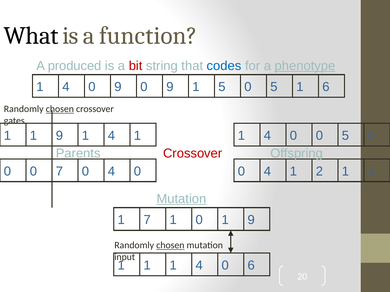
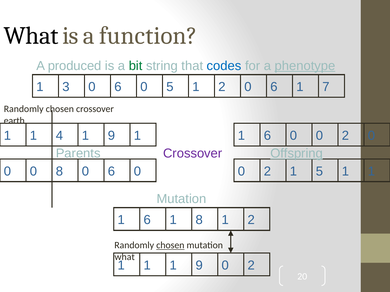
bit colour: red -> green (136, 66)
4: 4 -> 3 (66, 87)
9: 9 -> 6 (118, 87)
9: 9 -> 5 (170, 87)
5: 5 -> 2 (222, 87)
5: 5 -> 6 (274, 87)
1 6: 6 -> 7 (326, 87)
chosen underline: present -> none (60, 109)
gates: gates -> earth (14, 121)
1 1 9: 9 -> 4 (59, 136)
4: 4 -> 9 (111, 136)
4: 4 -> 6 (267, 136)
0 0 5: 5 -> 2 (345, 136)
Crossover colour: red -> purple (193, 154)
Offspring underline: none -> present (297, 154)
0 7: 7 -> 8 (59, 172)
4: 4 -> 6 (111, 172)
4: 4 -> 2 (267, 172)
1 2: 2 -> 5 (319, 172)
Mutation underline: present -> none (181, 199)
7: 7 -> 6 (147, 220)
0: 0 -> 8 (199, 220)
9: 9 -> 2 (251, 220)
input: input -> what (125, 257)
4: 4 -> 9 (199, 266)
6: 6 -> 2 (251, 266)
